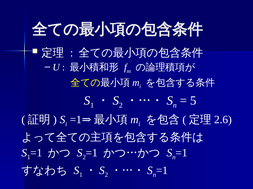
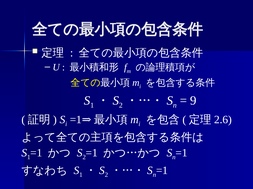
5: 5 -> 9 (193, 101)
